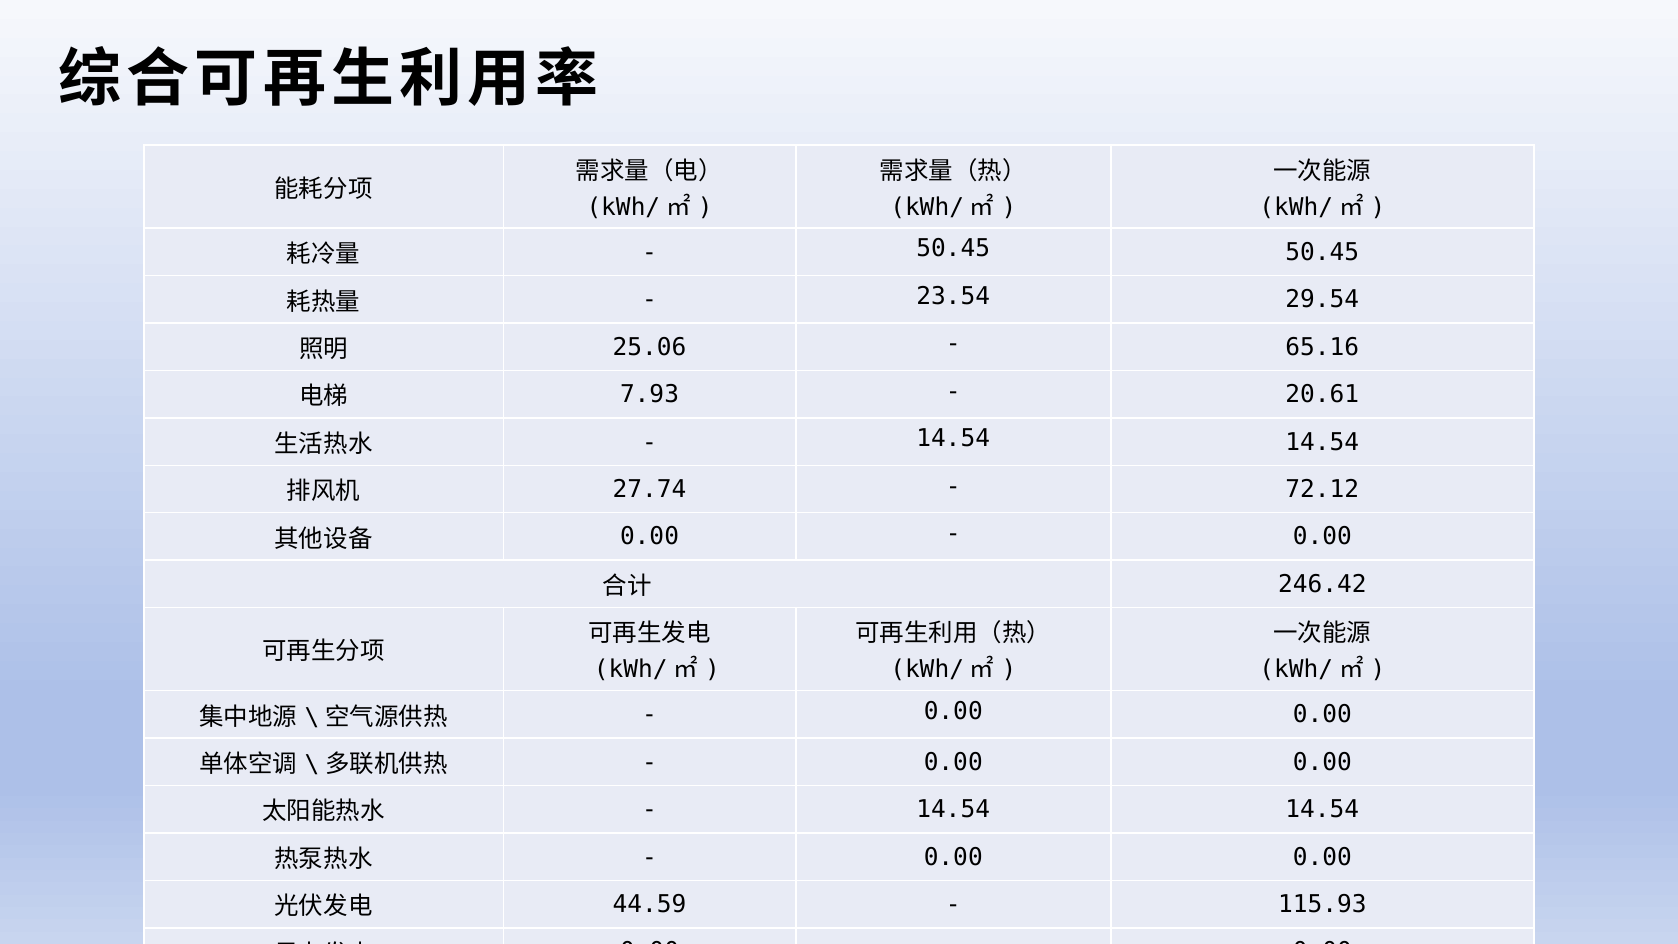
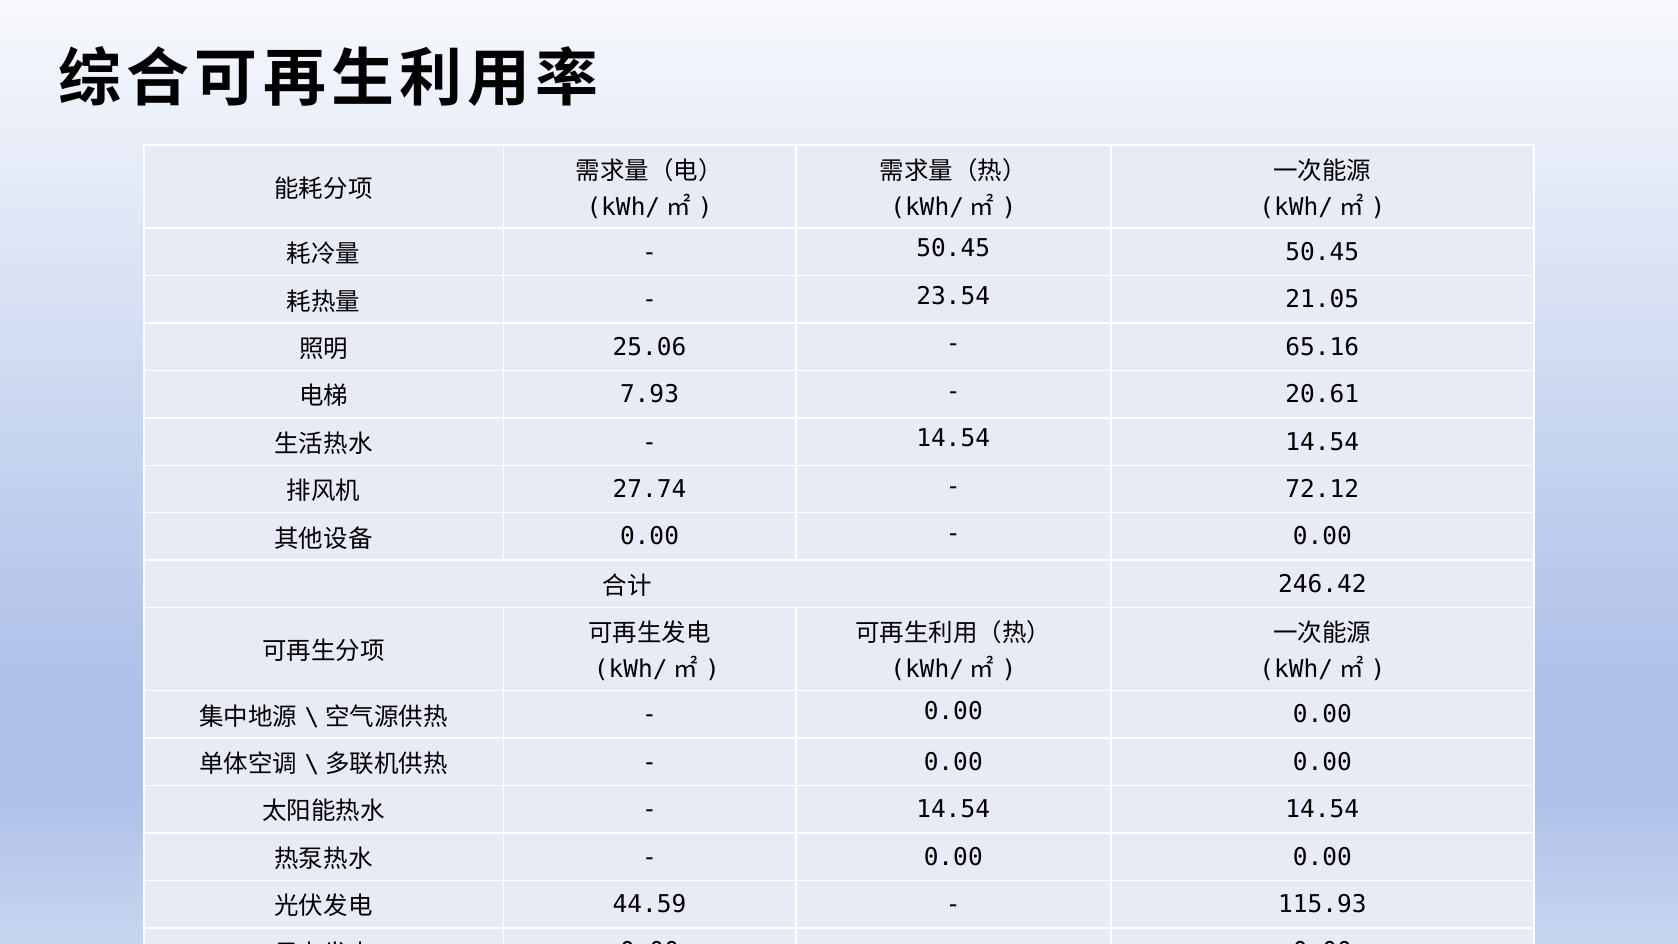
29.54: 29.54 -> 21.05 (1322, 300)
